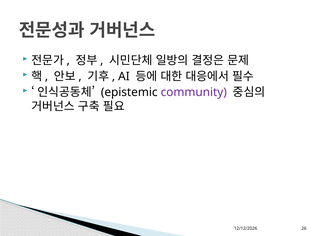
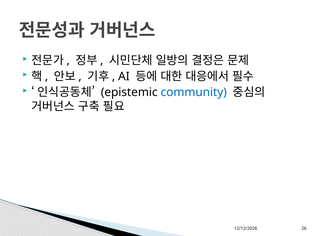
community colour: purple -> blue (194, 92)
